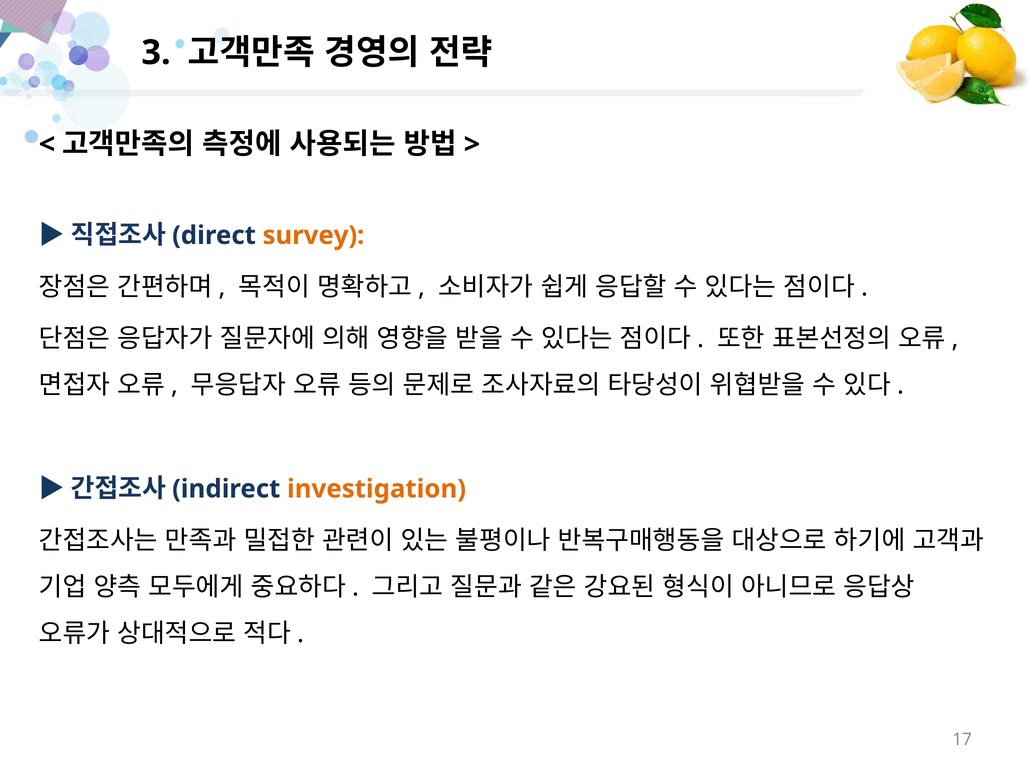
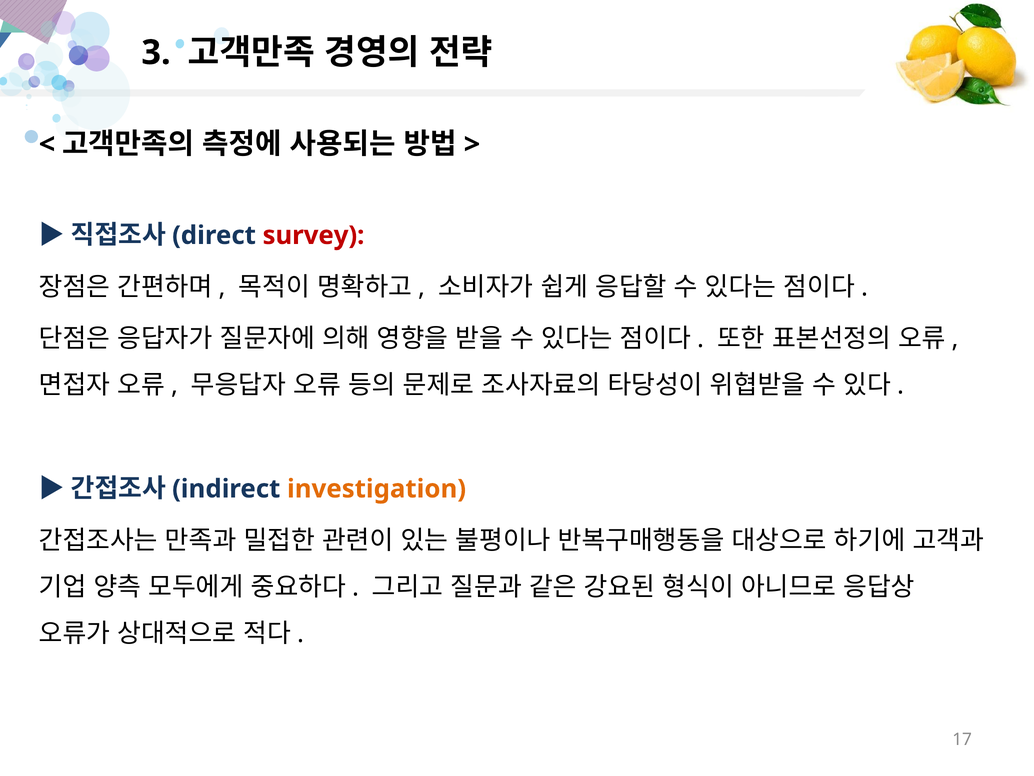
survey colour: orange -> red (313, 235)
